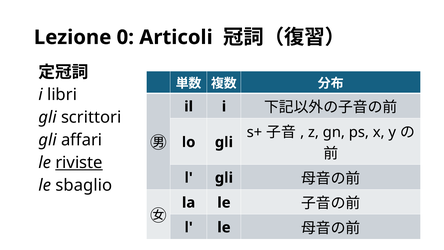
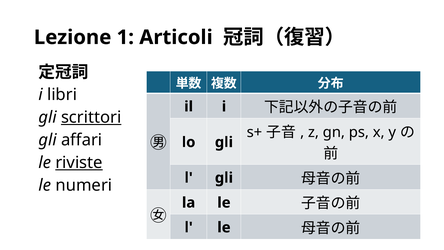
0: 0 -> 1 (125, 37)
scrittori underline: none -> present (91, 117)
sbaglio: sbaglio -> numeri (84, 185)
